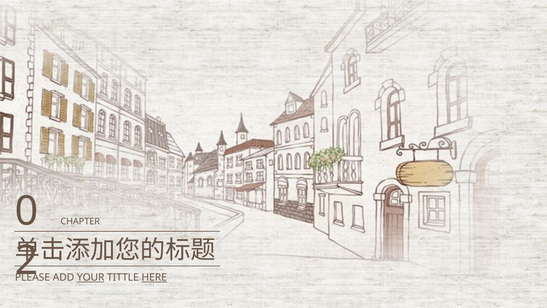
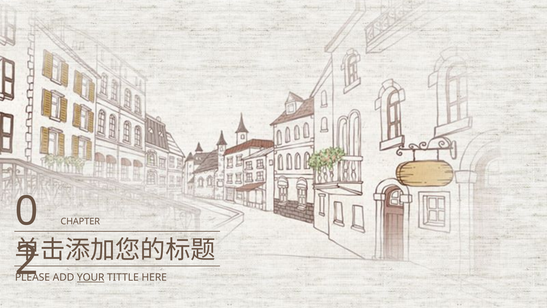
HERE underline: present -> none (154, 277)
